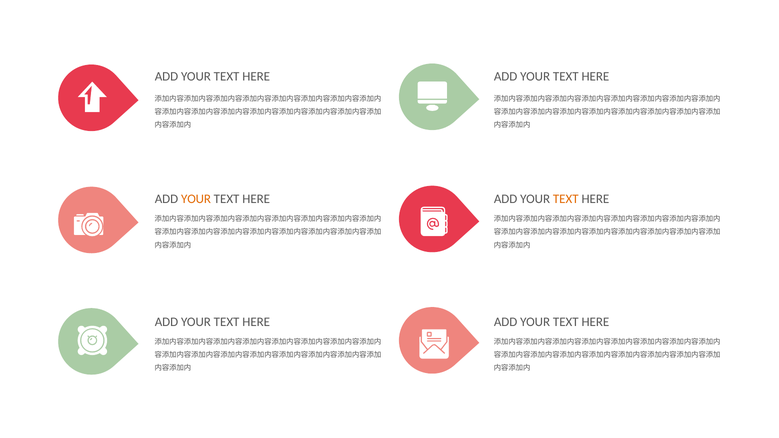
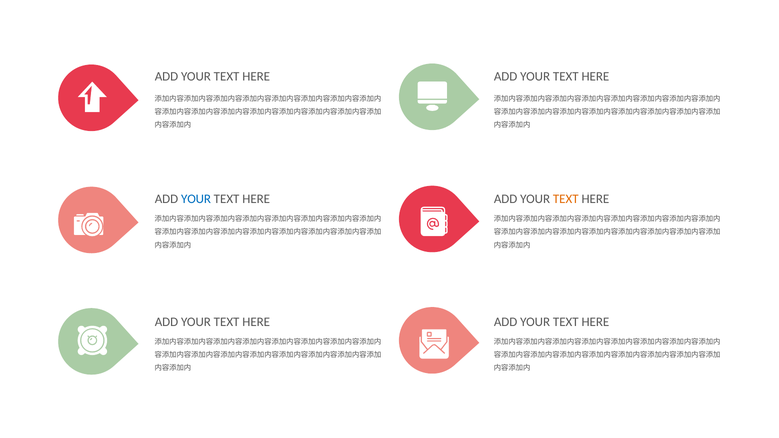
YOUR colour: orange -> blue (196, 199)
